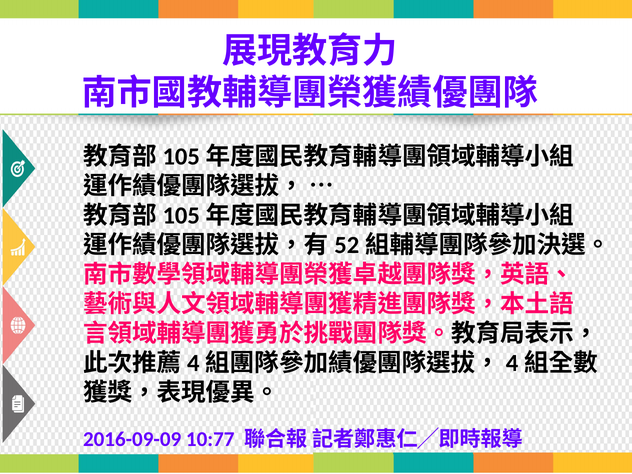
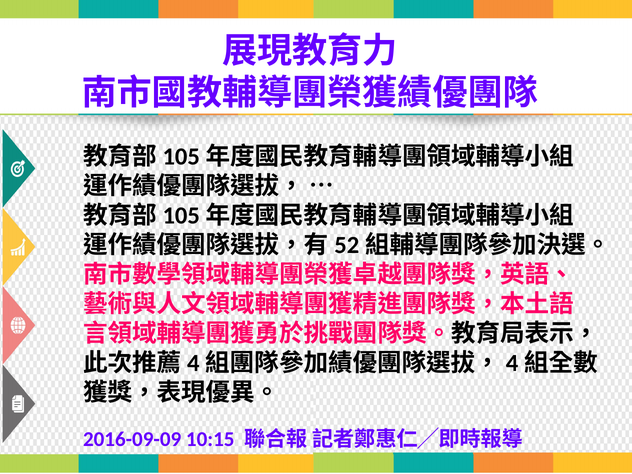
10:77: 10:77 -> 10:15 (210, 439)
